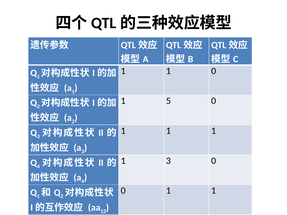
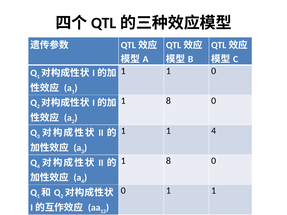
5: 5 -> 8 (168, 101)
1 1 1: 1 -> 4 (214, 131)
3: 3 -> 8 (168, 161)
